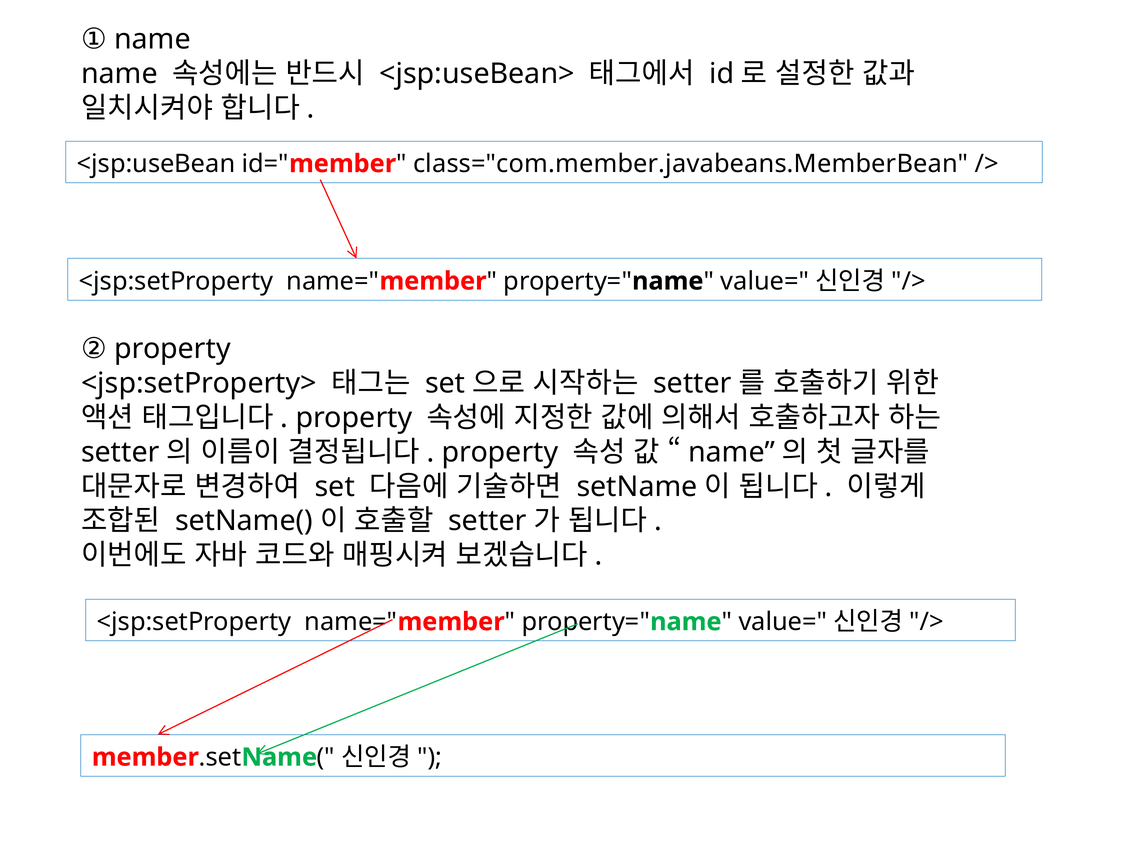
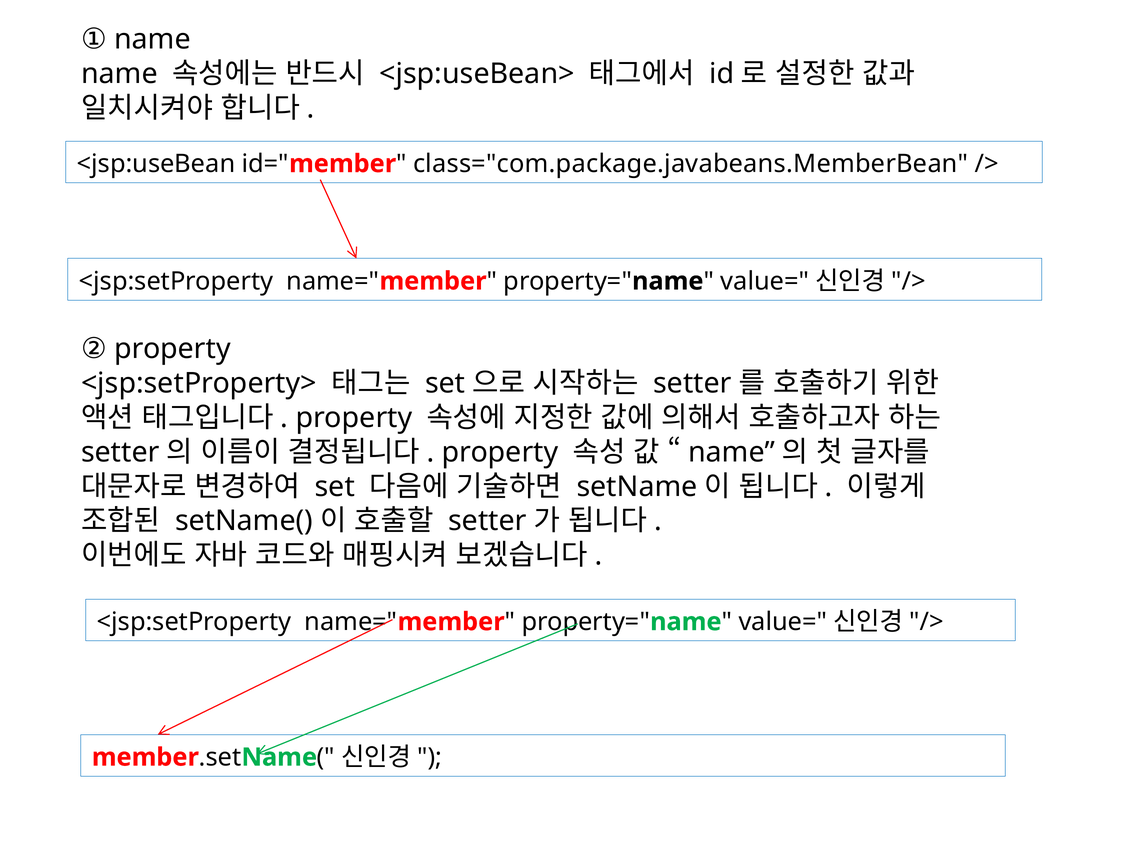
class="com.member.javabeans.MemberBean: class="com.member.javabeans.MemberBean -> class="com.package.javabeans.MemberBean (691, 164)
